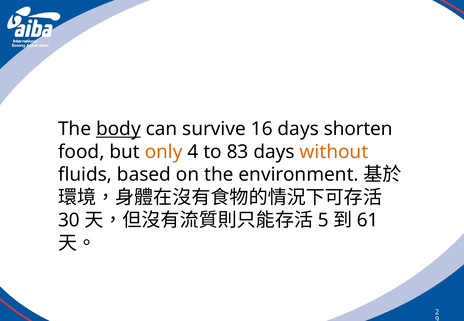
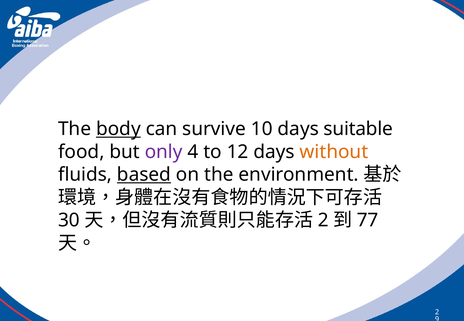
16: 16 -> 10 (262, 129)
shorten: shorten -> suitable (358, 129)
only colour: orange -> purple (164, 152)
83: 83 -> 12 (238, 152)
based underline: none -> present (144, 175)
5: 5 -> 2 (323, 220)
61: 61 -> 77 (368, 220)
